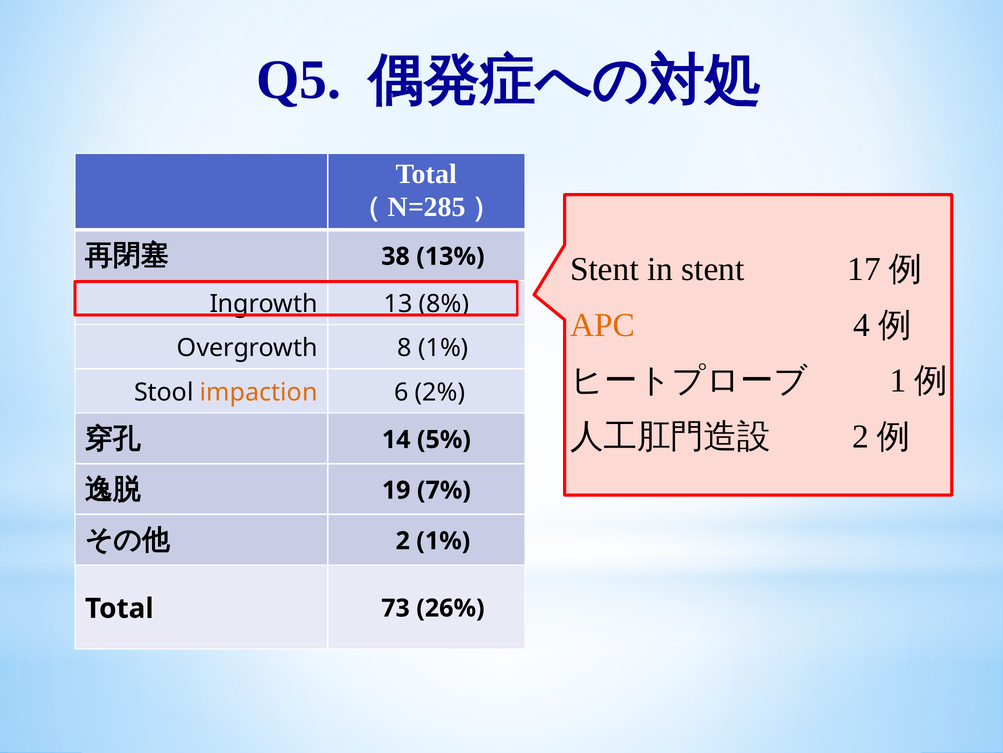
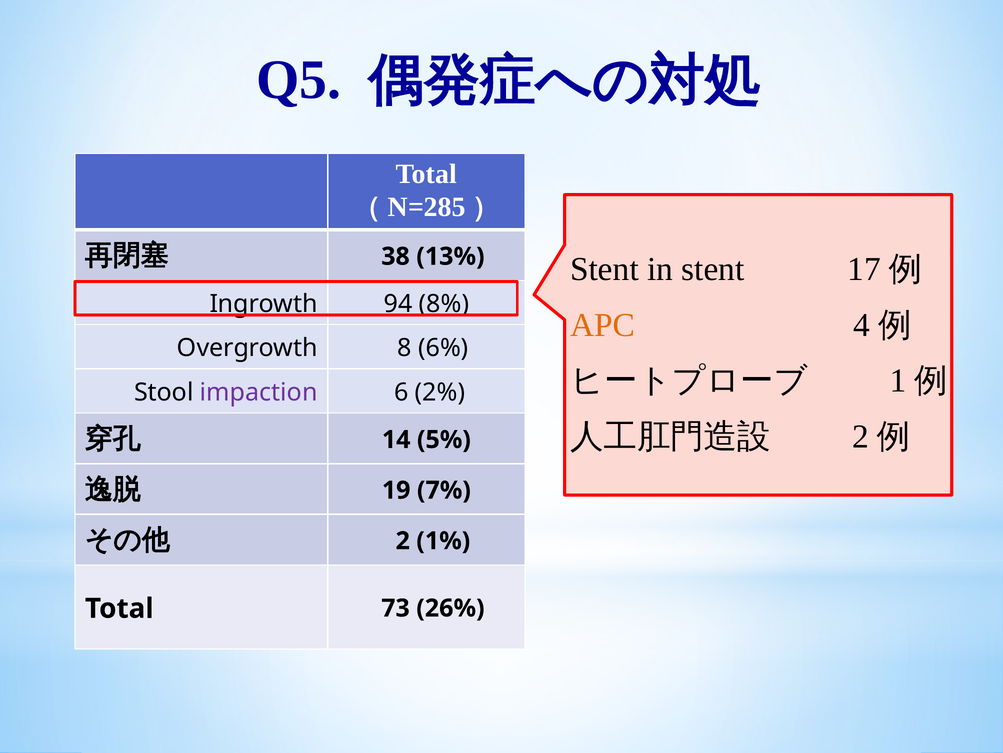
13: 13 -> 94 (398, 304)
8 1%: 1% -> 6% (443, 348)
impaction colour: orange -> purple (259, 392)
